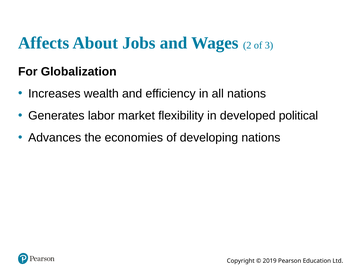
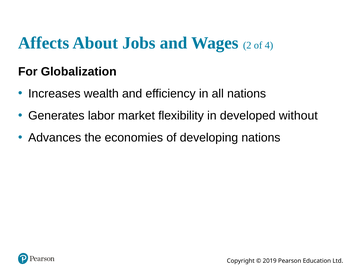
3: 3 -> 4 (269, 45)
political: political -> without (298, 115)
